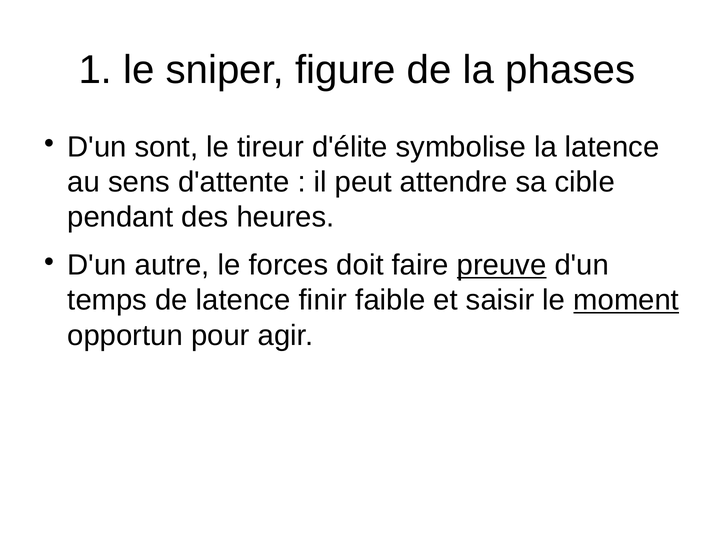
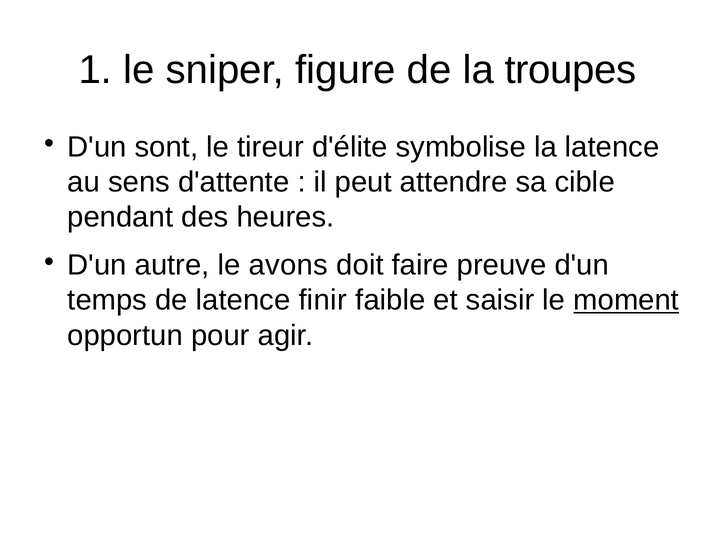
phases: phases -> troupes (570, 70)
forces: forces -> avons (288, 265)
preuve underline: present -> none (502, 265)
